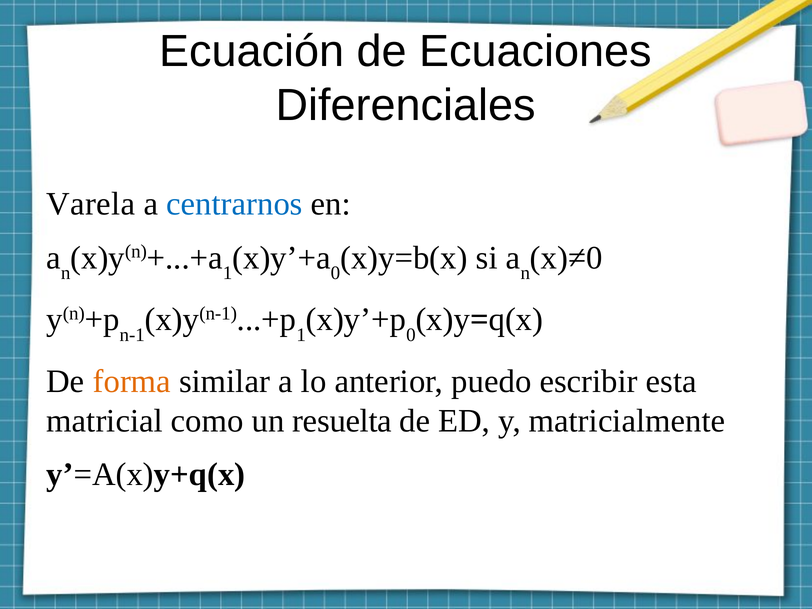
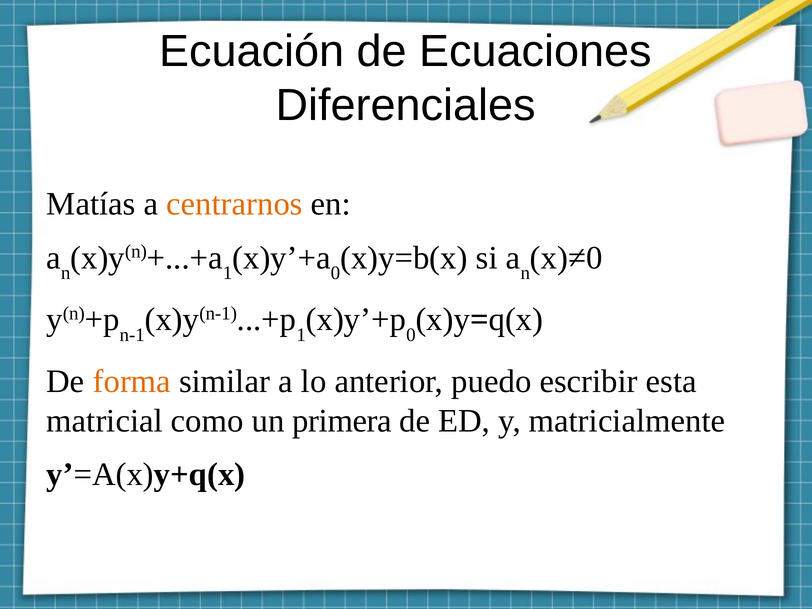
Varela: Varela -> Matías (91, 204)
centrarnos colour: blue -> orange (235, 204)
resuelta: resuelta -> primera (342, 421)
